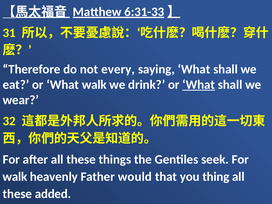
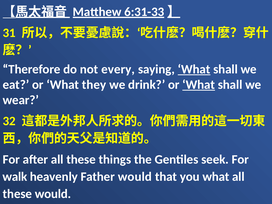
What underline: none -> present (194, 69)
What walk: walk -> they (94, 85)
you thing: thing -> what (216, 177)
these added: added -> would (53, 194)
